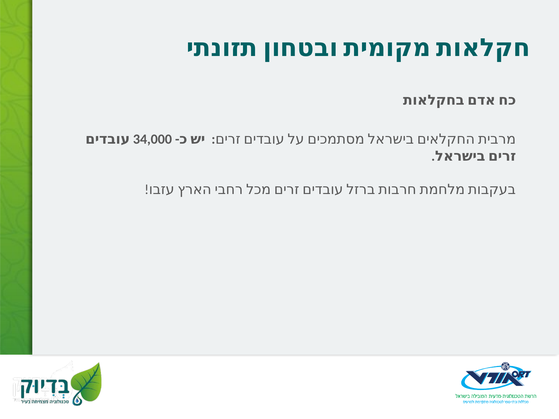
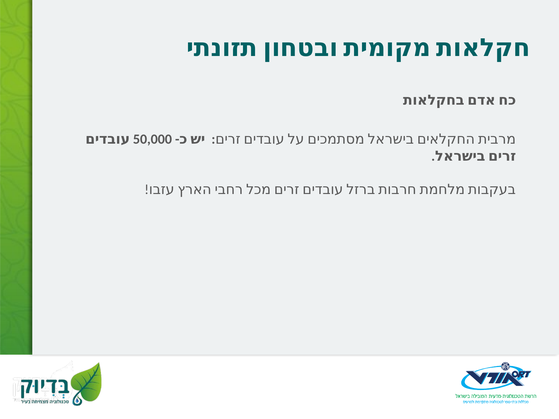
34,000: 34,000 -> 50,000 (152, 139)
